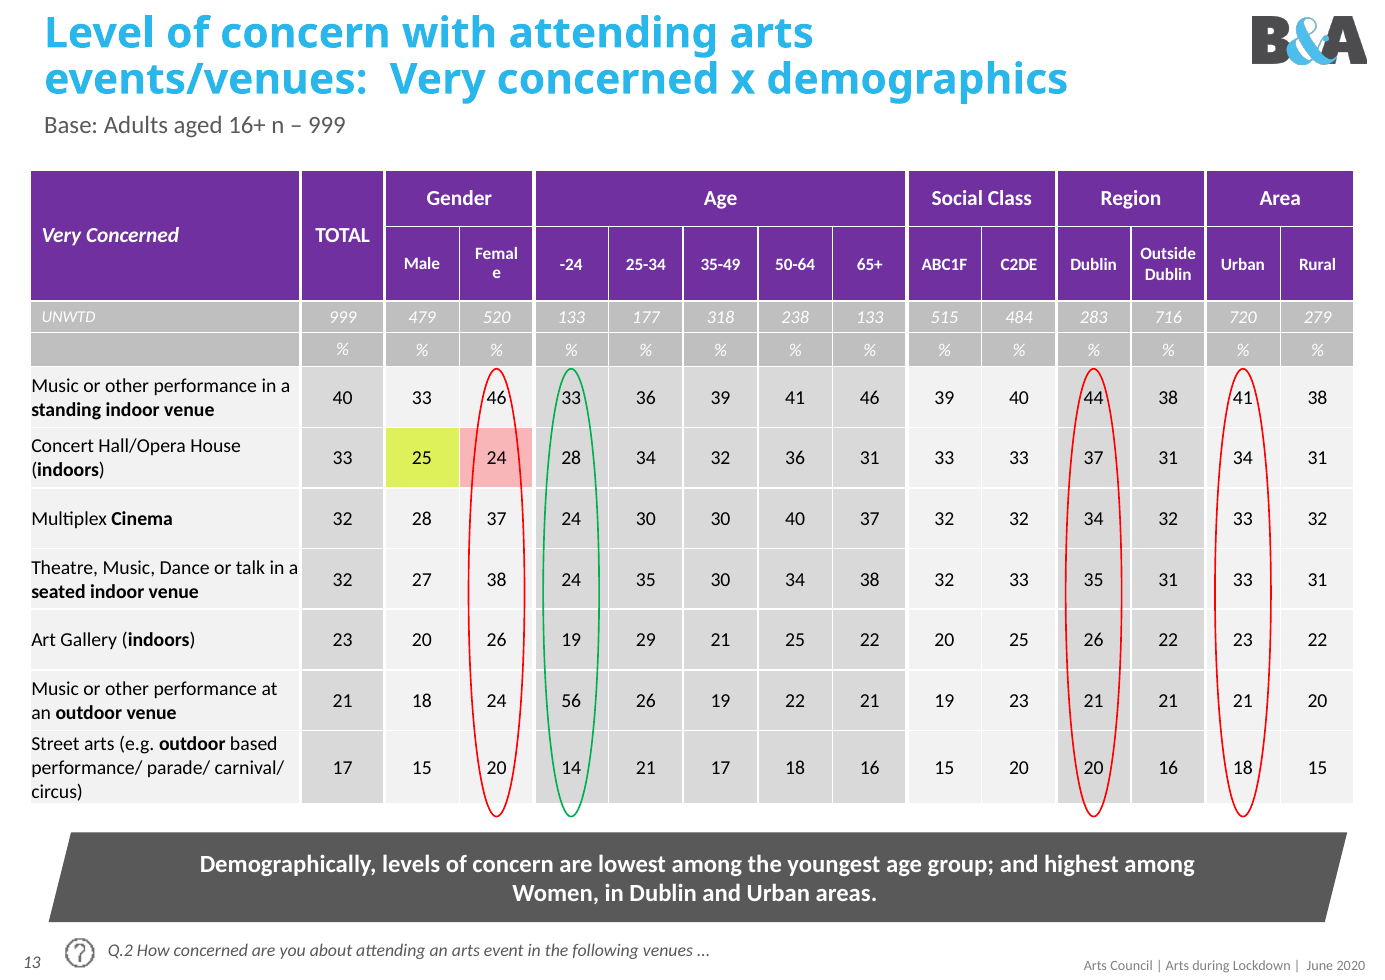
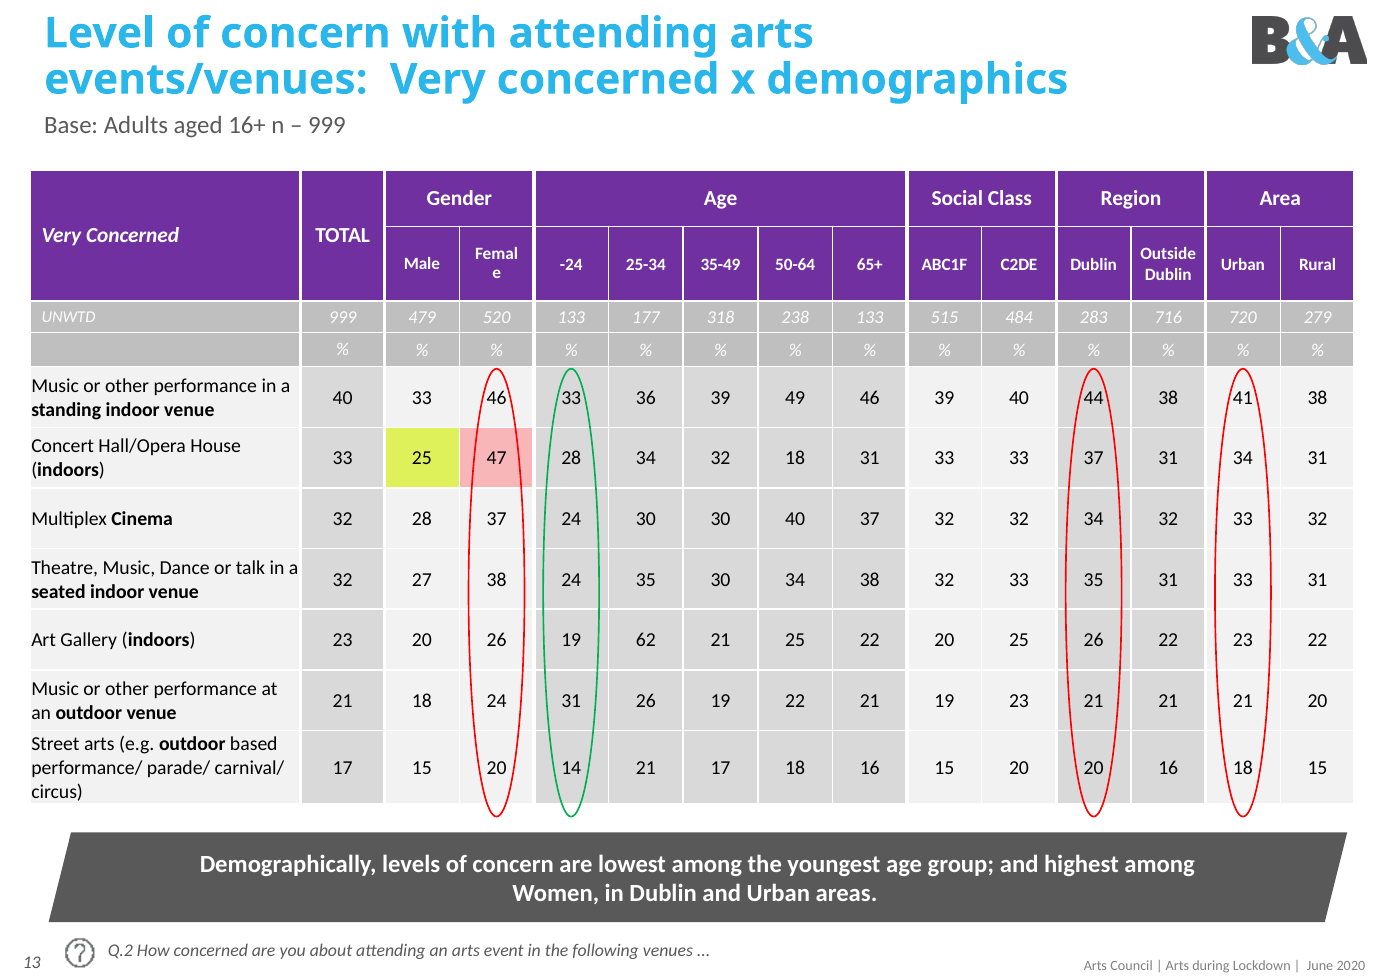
39 41: 41 -> 49 (795, 398)
25 24: 24 -> 47 (497, 458)
32 36: 36 -> 18 (795, 458)
29: 29 -> 62 (646, 640)
24 56: 56 -> 31 (571, 701)
